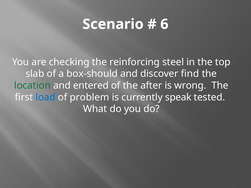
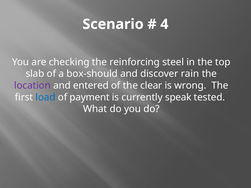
6: 6 -> 4 (164, 24)
find: find -> rain (190, 74)
location colour: green -> purple (32, 86)
after: after -> clear (151, 86)
problem: problem -> payment (90, 97)
